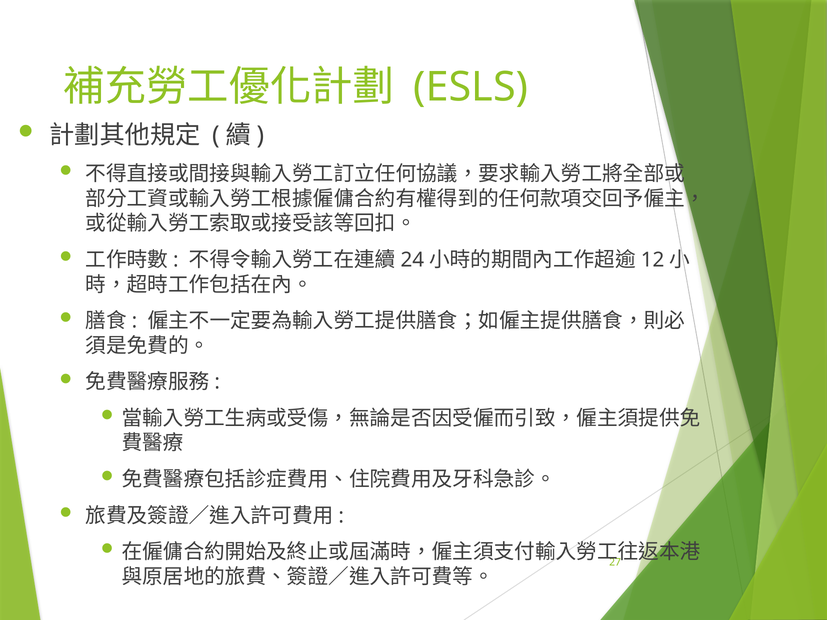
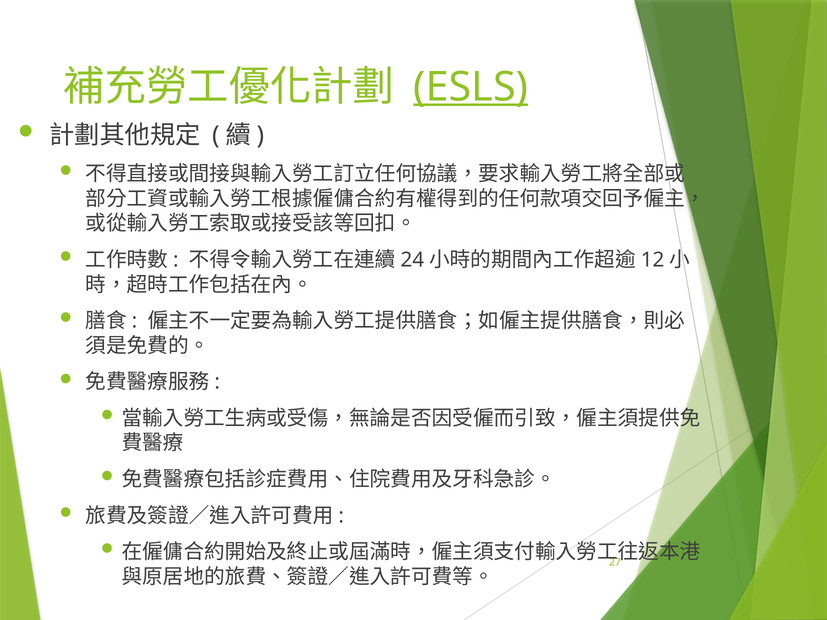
ESLS underline: none -> present (471, 87)
